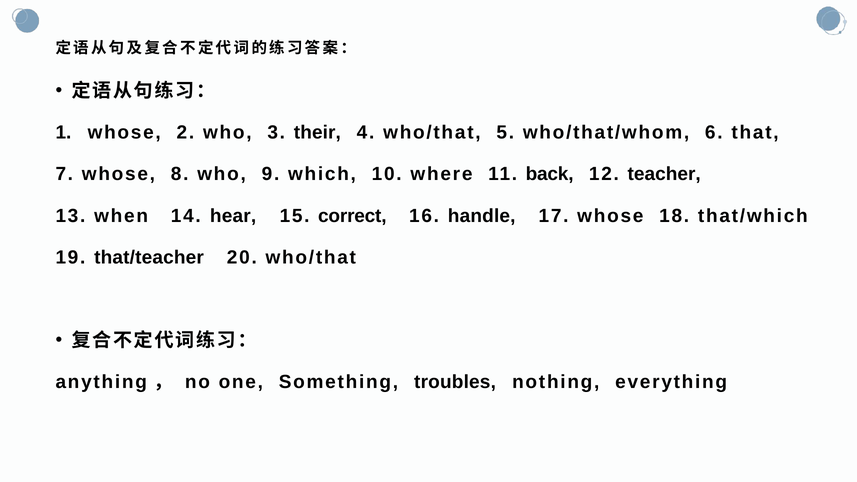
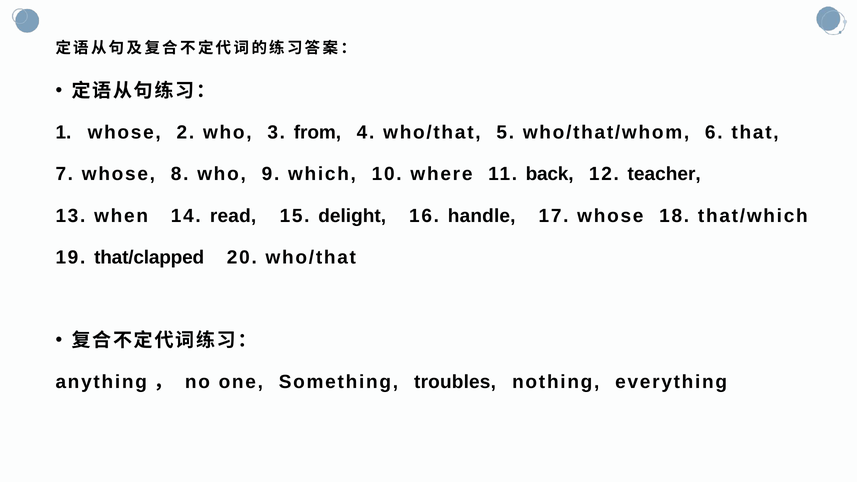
their: their -> from (317, 133)
hear: hear -> read (233, 216)
correct: correct -> delight (352, 216)
that/teacher: that/teacher -> that/clapped (149, 257)
